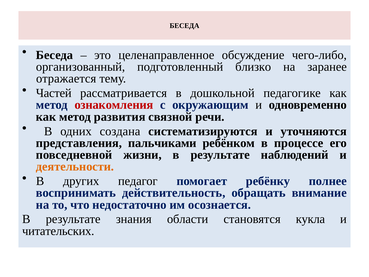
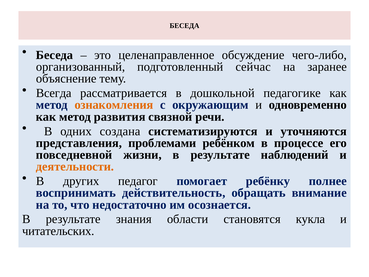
близко: близко -> сейчас (253, 67)
отражается: отражается -> объяснение (66, 79)
Частей: Частей -> Всегда (54, 93)
ознакомления colour: red -> orange (114, 105)
пальчиками: пальчиками -> проблемами (162, 143)
